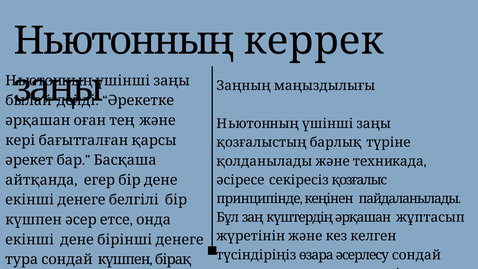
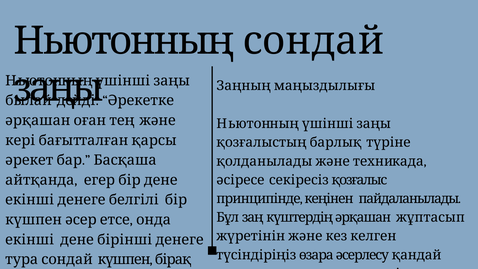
керрек: керрек -> сондай (314, 41)
сондай: сондай -> қандай (417, 255)
